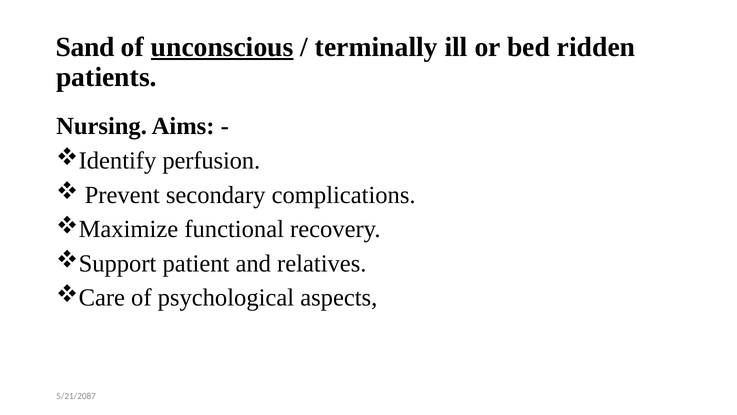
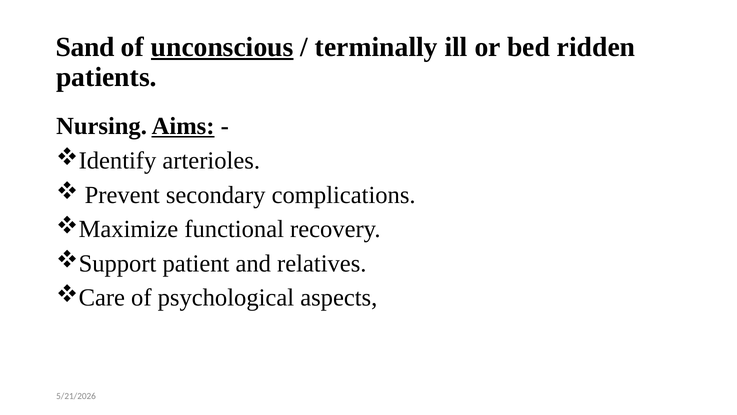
Aims underline: none -> present (183, 126)
perfusion: perfusion -> arterioles (211, 160)
5/21/2087: 5/21/2087 -> 5/21/2026 (76, 396)
